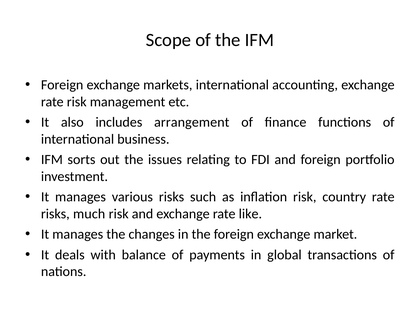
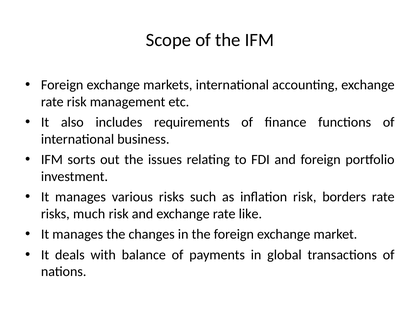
arrangement: arrangement -> requirements (192, 122)
country: country -> borders (344, 197)
